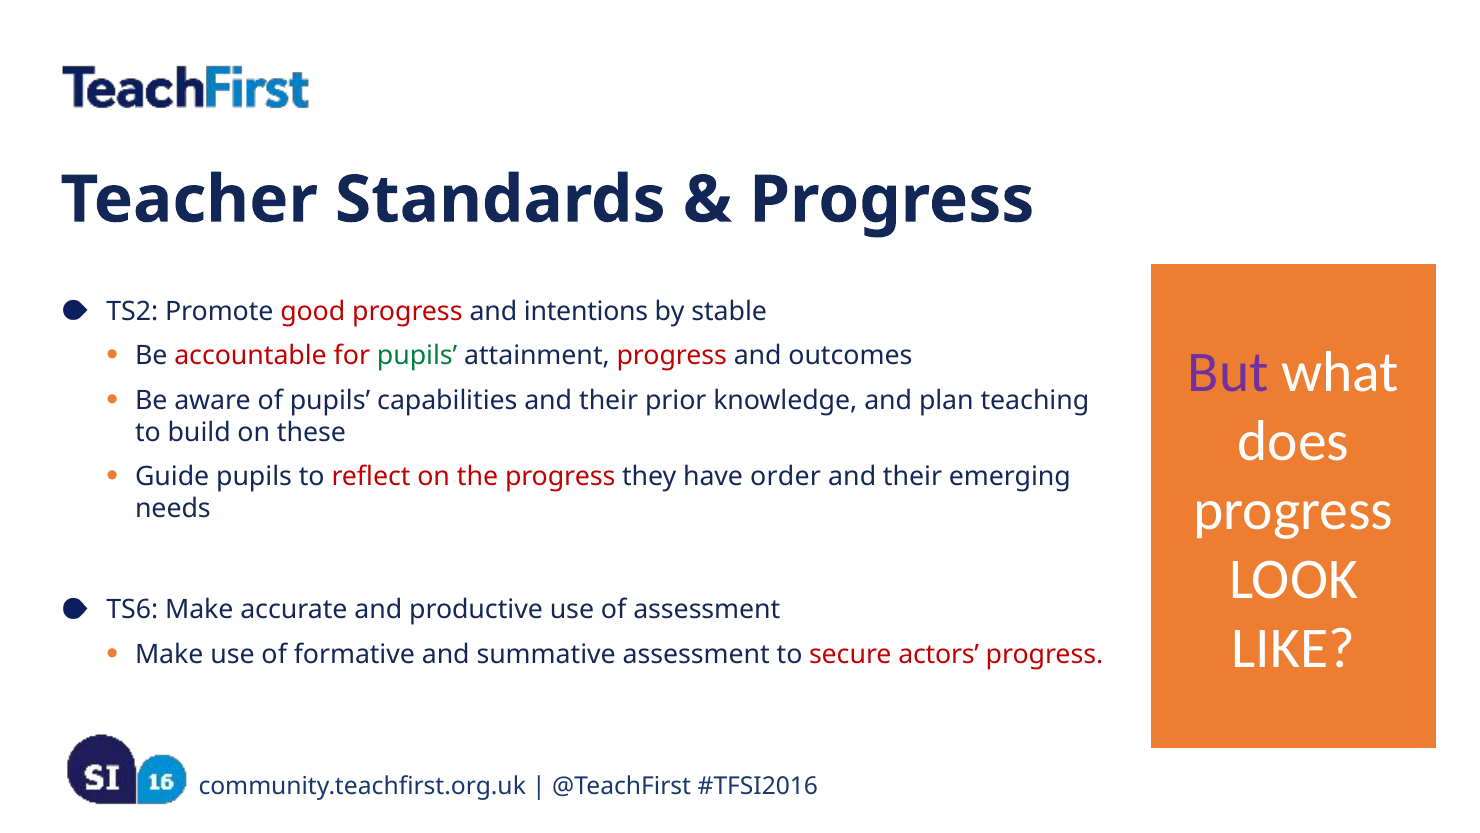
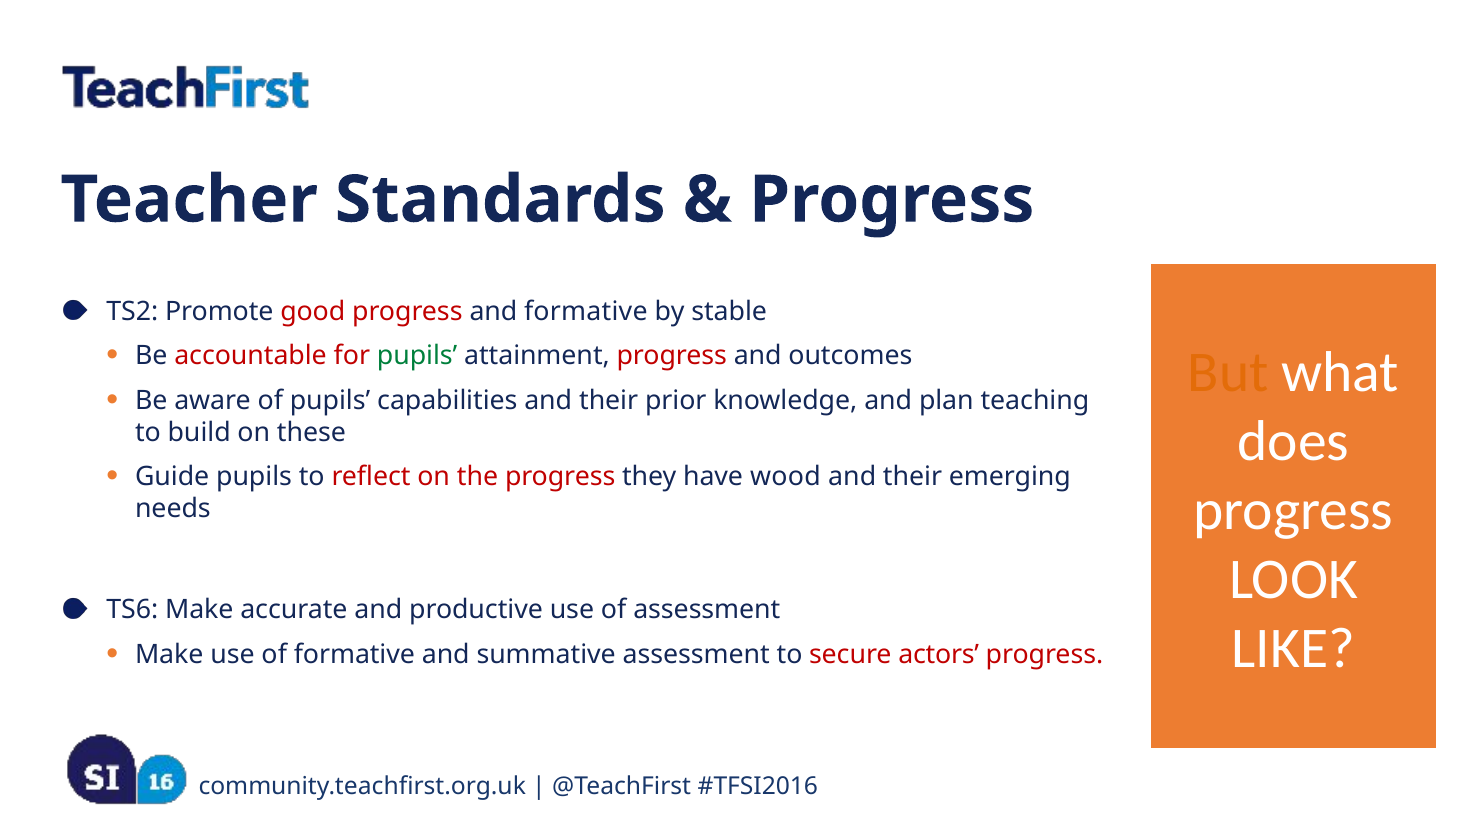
and intentions: intentions -> formative (586, 312)
But colour: purple -> orange (1228, 372)
order: order -> wood (785, 477)
